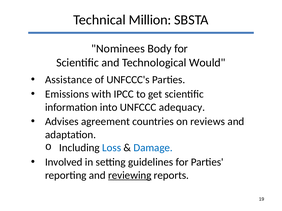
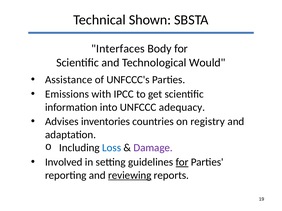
Million: Million -> Shown (150, 20)
Nominees: Nominees -> Interfaces (118, 49)
agreement: agreement -> inventories (106, 122)
reviews: reviews -> registry (208, 122)
Damage colour: blue -> purple (153, 148)
for underline: none -> present (182, 162)
